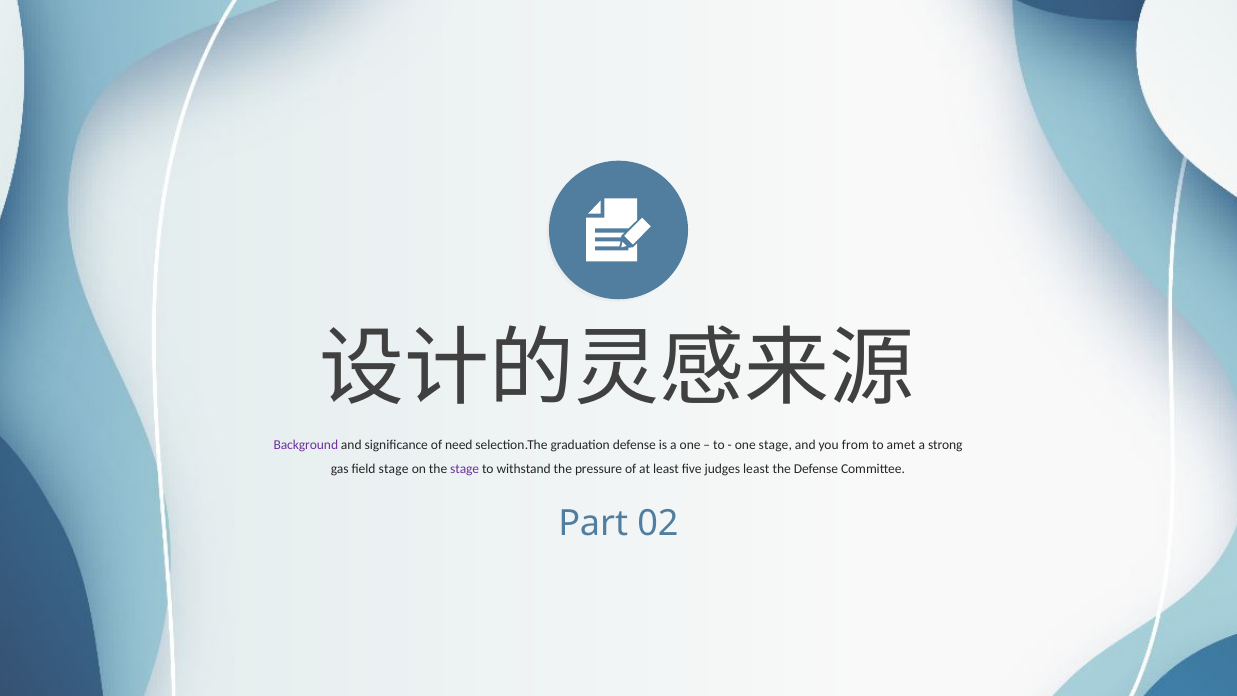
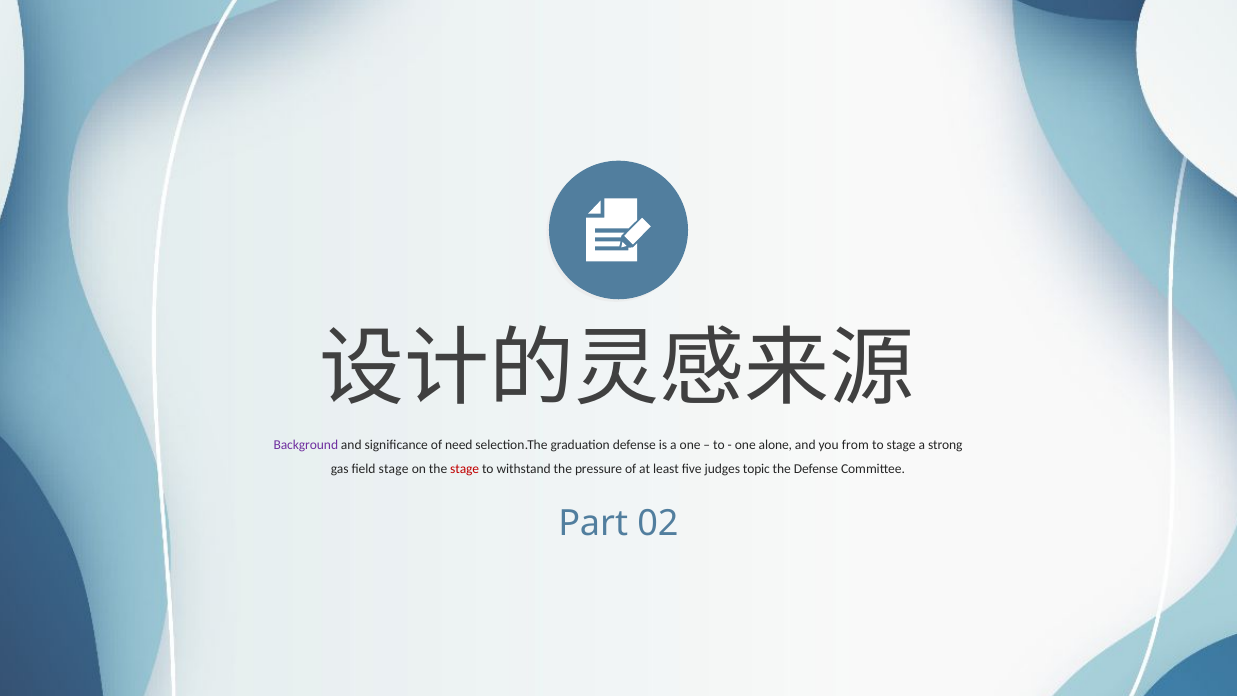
one stage: stage -> alone (775, 445)
to amet: amet -> stage (901, 445)
stage colour: purple -> red (465, 469)
judges least: least -> topic (756, 469)
